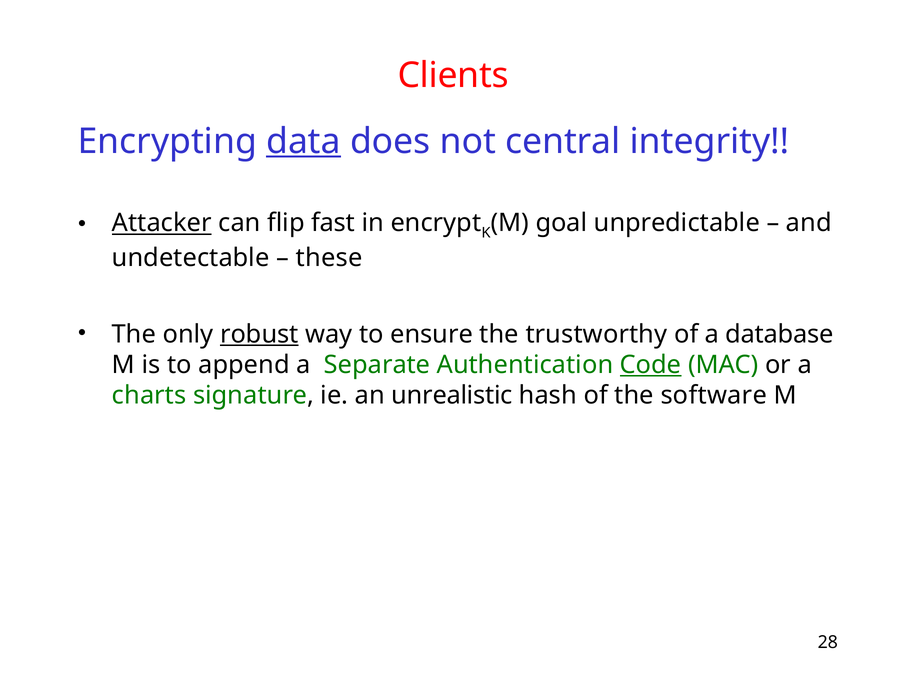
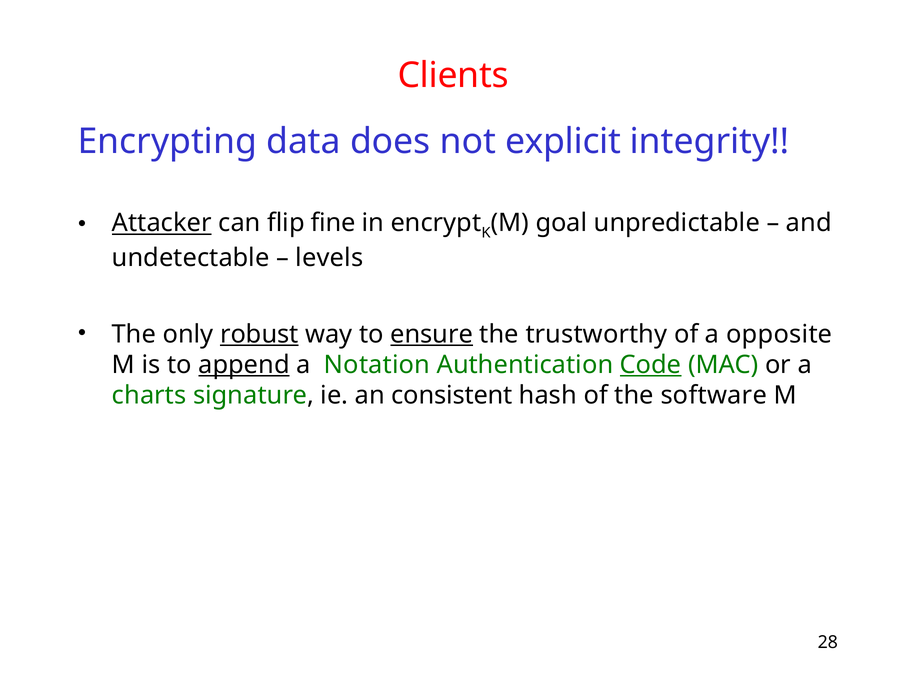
data underline: present -> none (303, 141)
central: central -> explicit (563, 141)
fast: fast -> fine (333, 223)
these: these -> levels (329, 258)
ensure underline: none -> present (432, 334)
database: database -> opposite (779, 334)
append underline: none -> present (244, 365)
Separate: Separate -> Notation (377, 365)
unrealistic: unrealistic -> consistent (452, 395)
